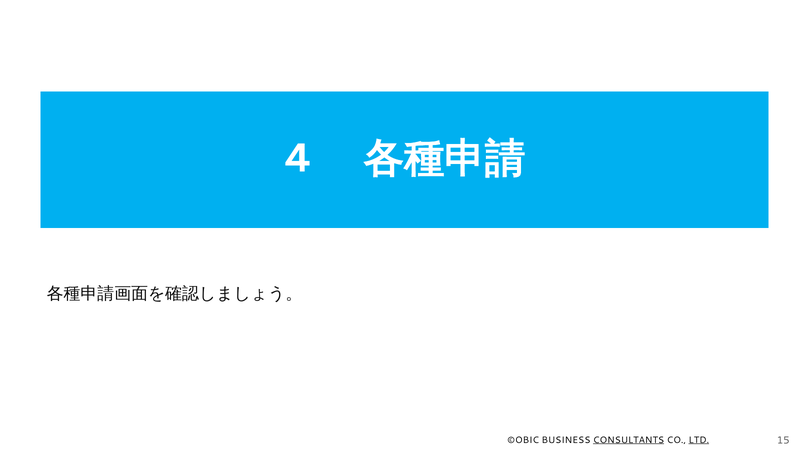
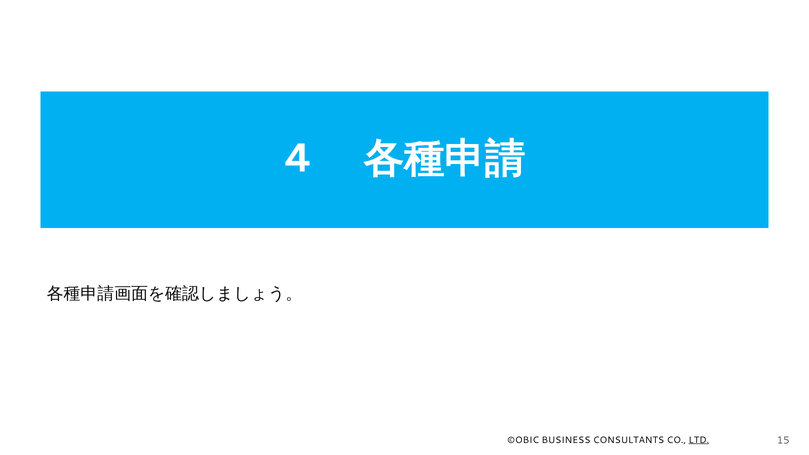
CONSULTANTS underline: present -> none (629, 440)
